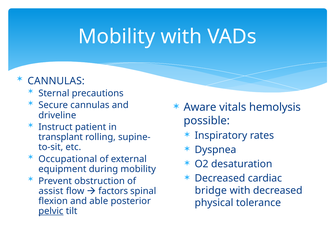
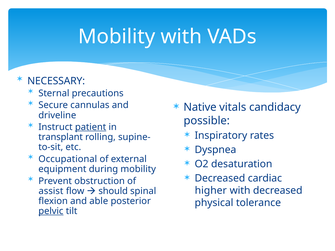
CANNULAS: CANNULAS -> NECESSARY (56, 81)
Aware: Aware -> Native (200, 107)
hemolysis: hemolysis -> candidacy (275, 107)
patient underline: none -> present (91, 127)
bridge: bridge -> higher (211, 191)
factors: factors -> should (113, 191)
